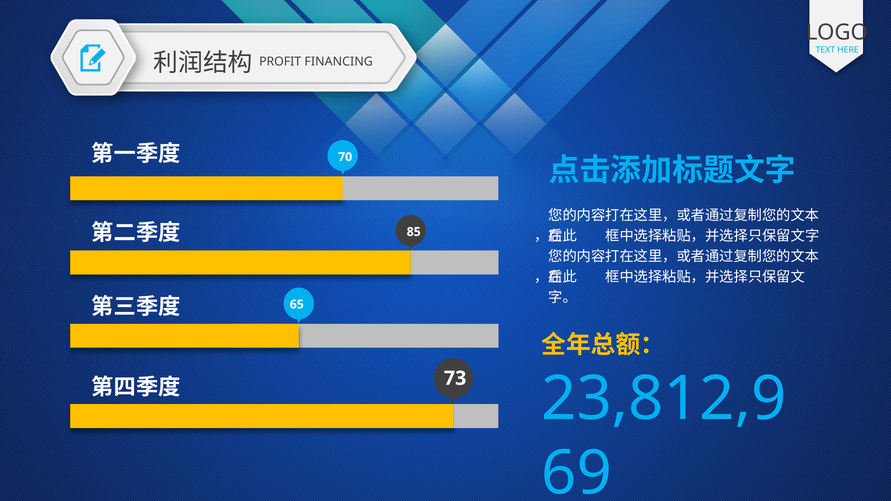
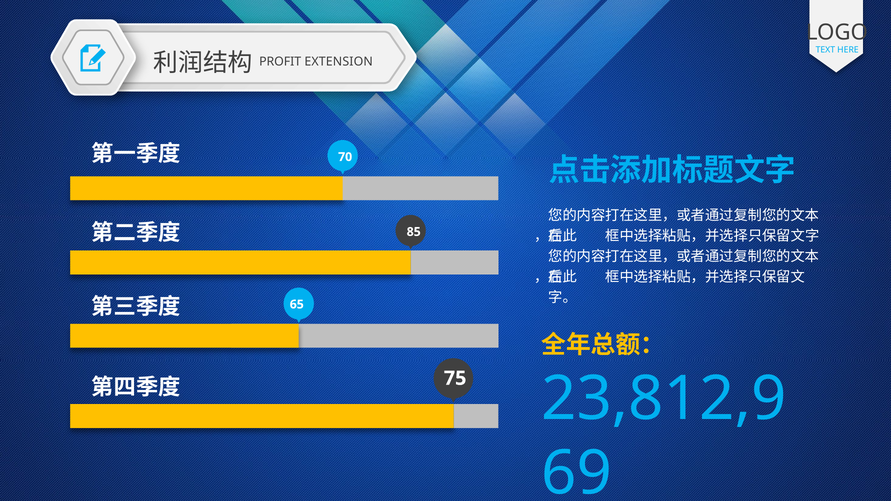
FINANCING: FINANCING -> EXTENSION (339, 62)
73: 73 -> 75 (455, 379)
